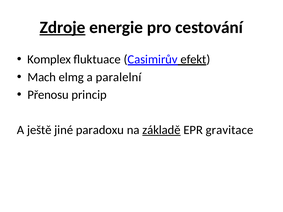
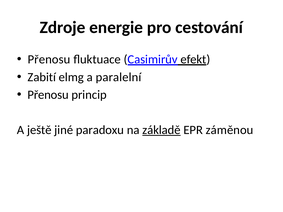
Zdroje underline: present -> none (63, 27)
Komplex: Komplex -> Přenosu (49, 59)
Mach: Mach -> Zabití (42, 77)
gravitace: gravitace -> záměnou (230, 130)
